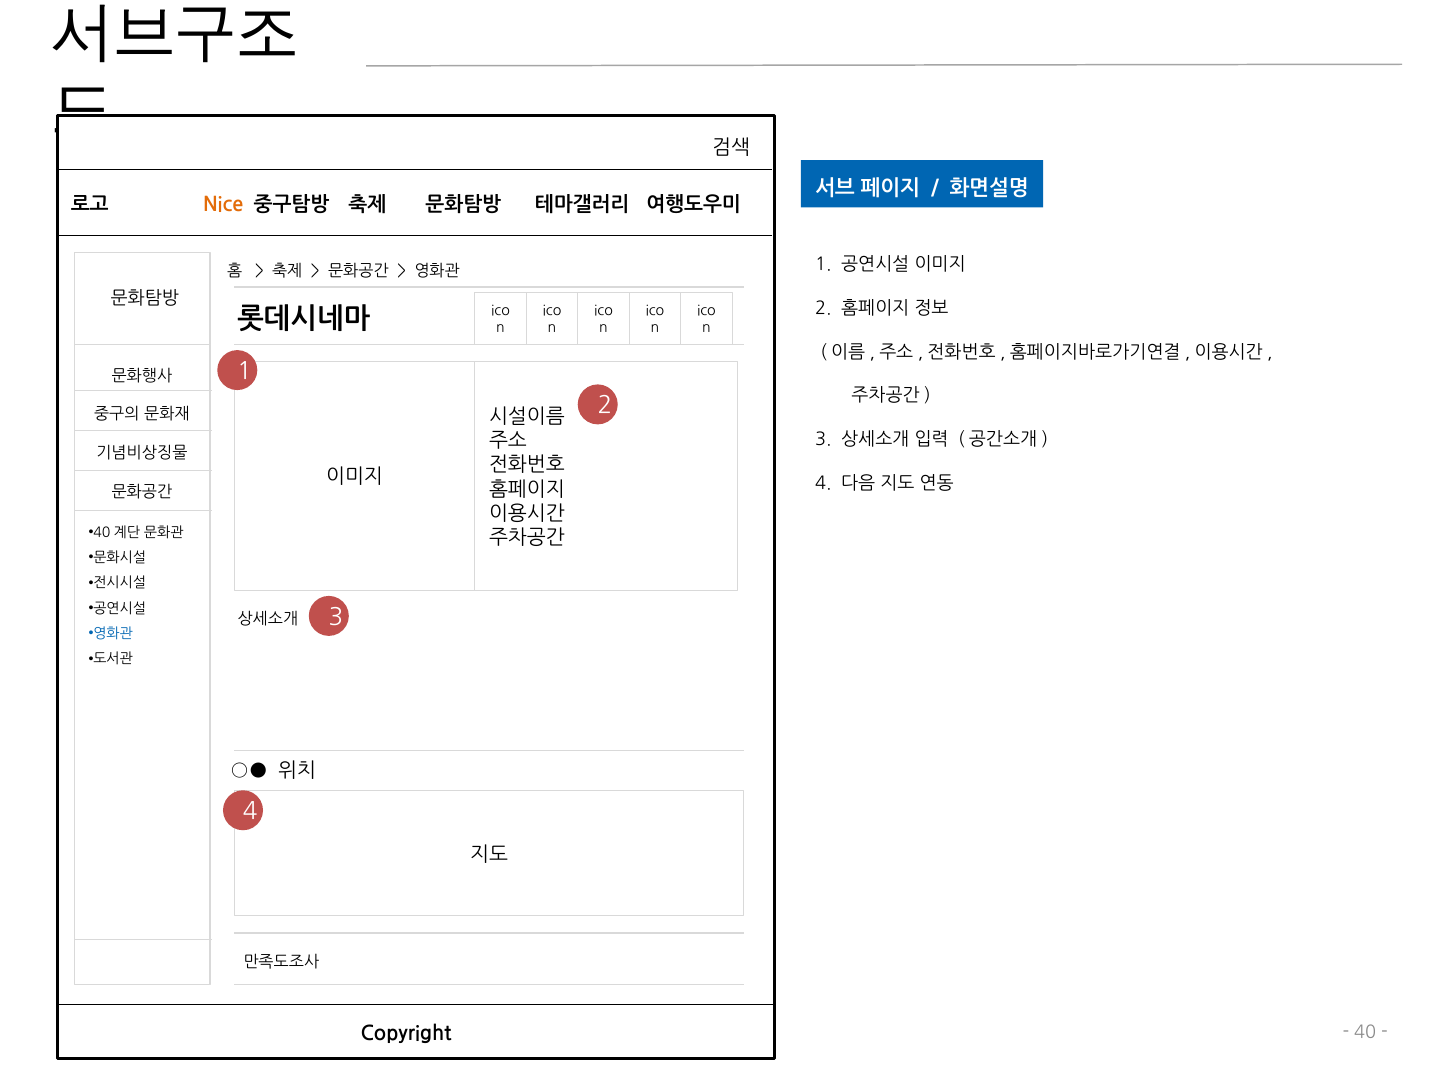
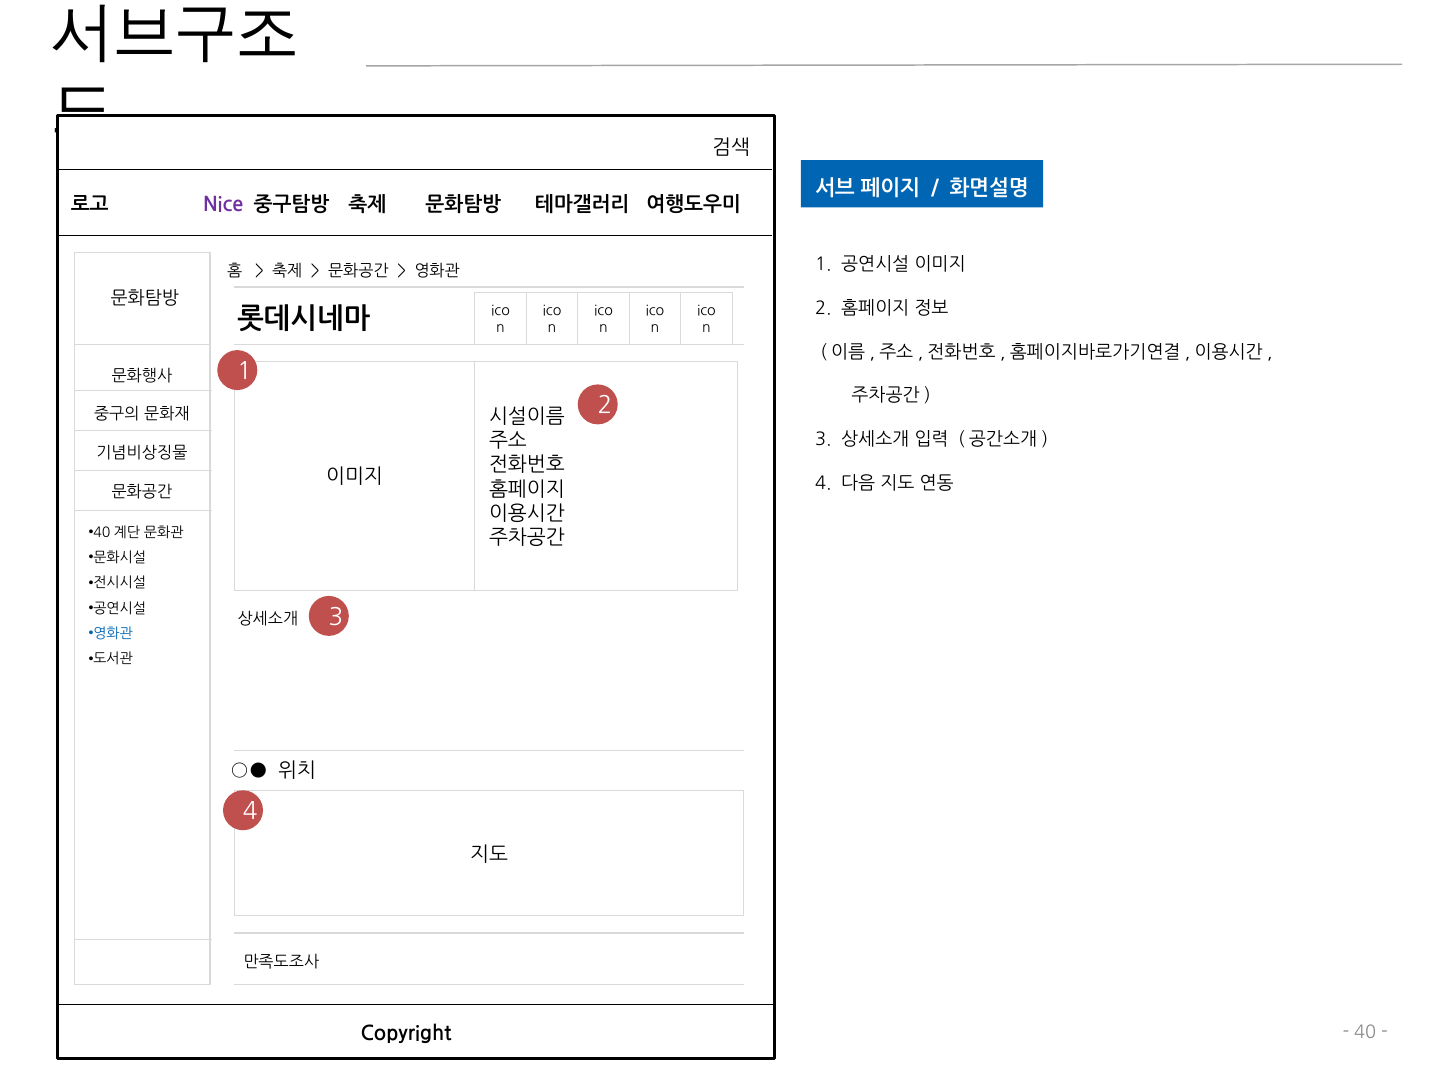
Nice colour: orange -> purple (223, 205)
